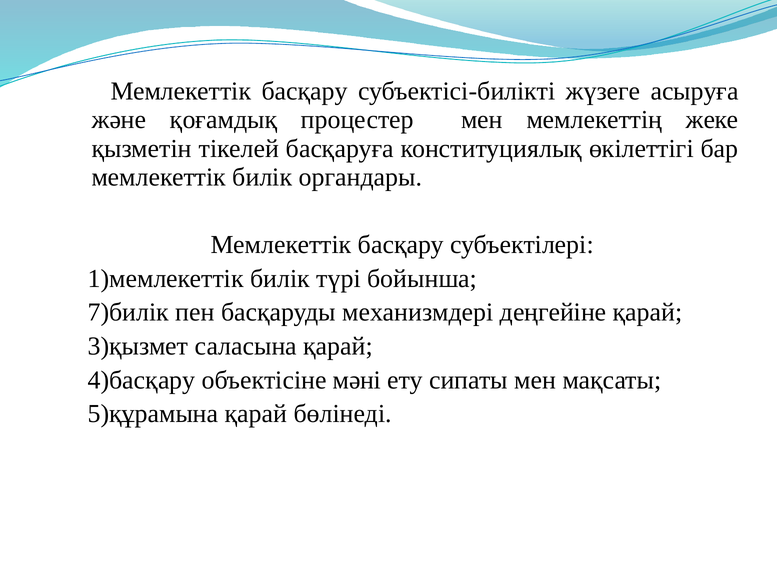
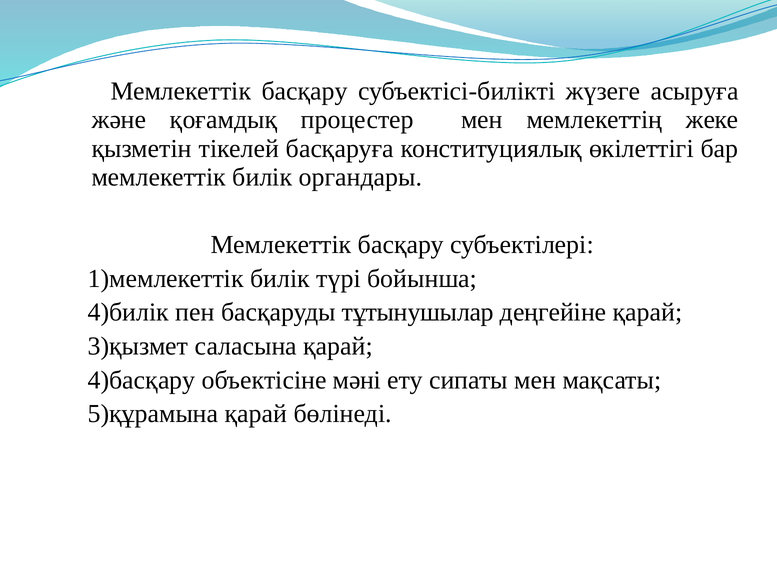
7)билік: 7)билік -> 4)билік (128, 312)
механизмдері: механизмдері -> тұтынушылар (418, 312)
